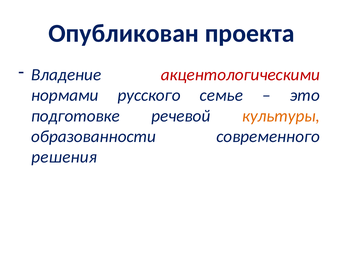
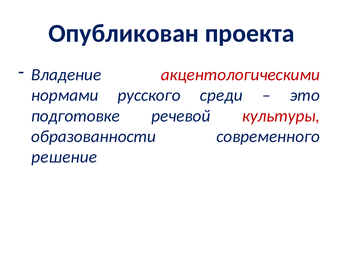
семье: семье -> среди (221, 95)
культуры colour: orange -> red (281, 116)
решения: решения -> решение (64, 157)
